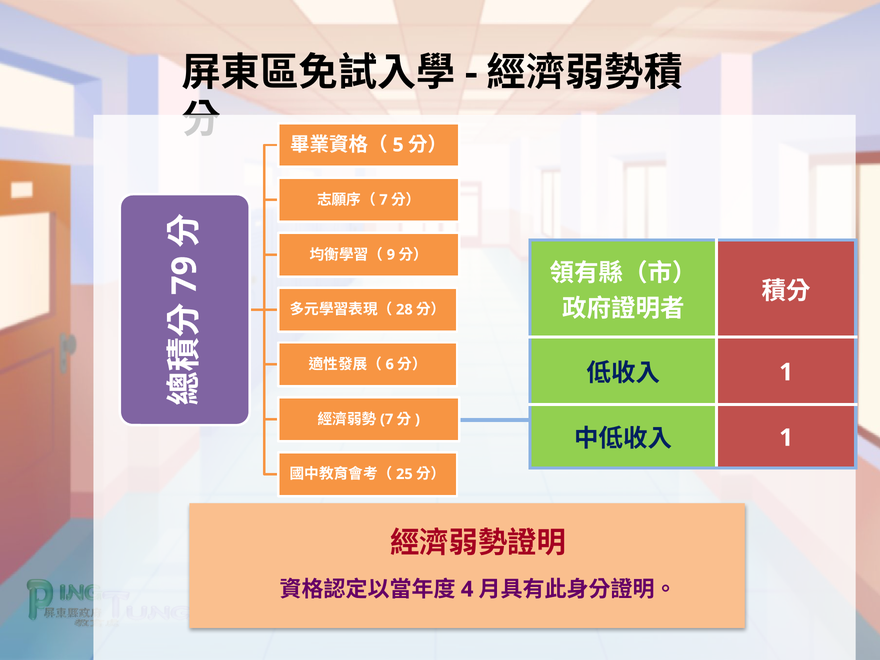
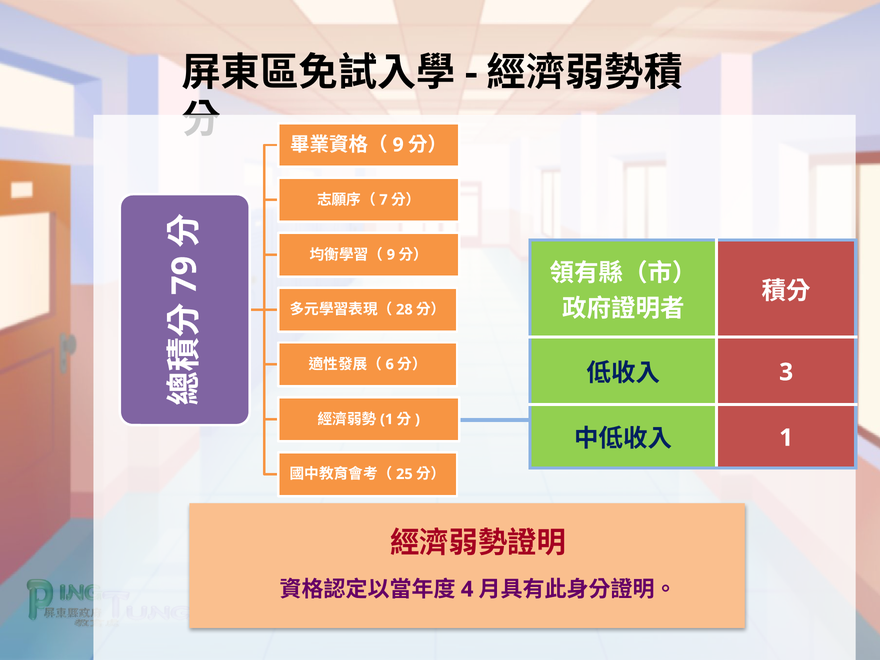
5: 5 -> 9 (398, 145)
1: 1 -> 3 (786, 372)
7: 7 -> 1 (387, 419)
